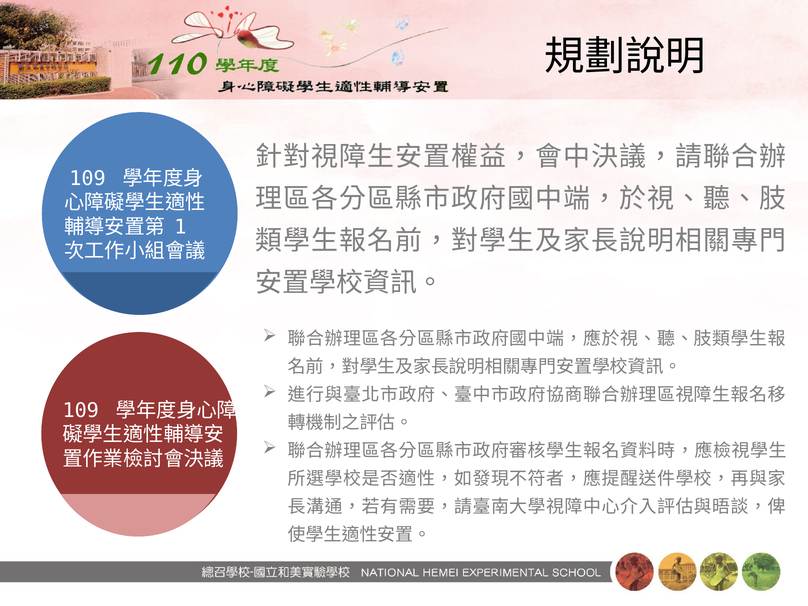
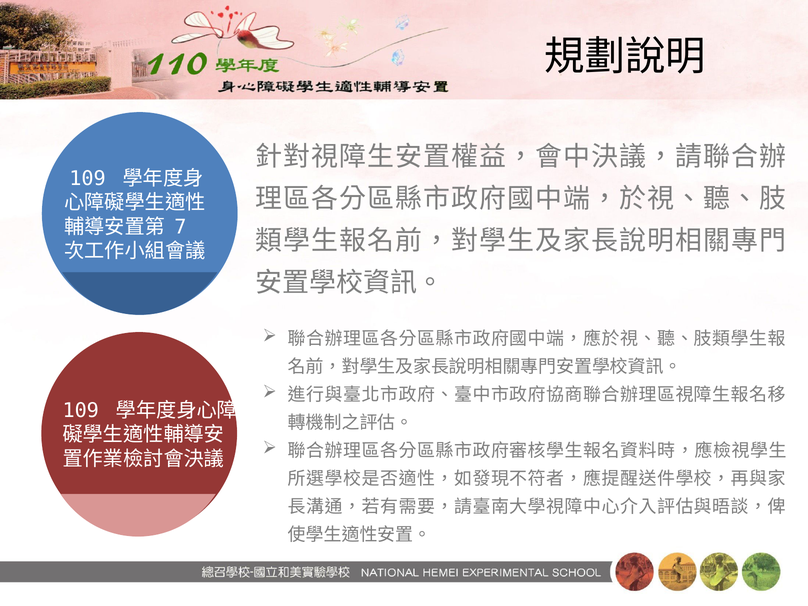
1: 1 -> 7 (180, 227)
